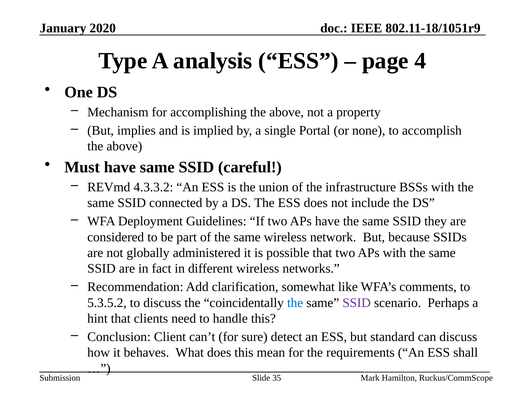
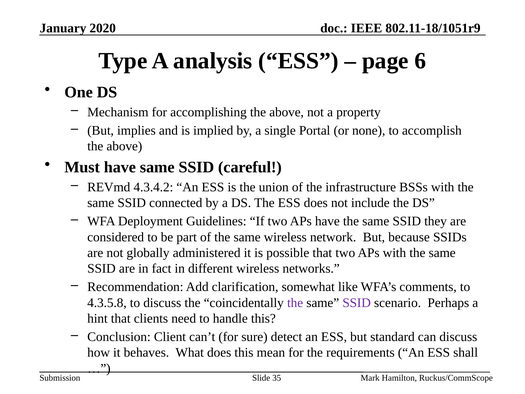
4: 4 -> 6 (420, 61)
4.3.3.2: 4.3.3.2 -> 4.3.4.2 (153, 187)
5.3.5.2: 5.3.5.2 -> 4.3.5.8 (107, 303)
the colour: blue -> purple (295, 303)
